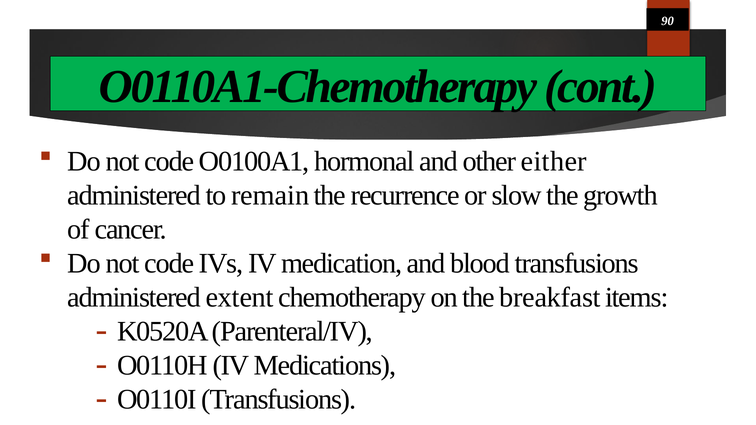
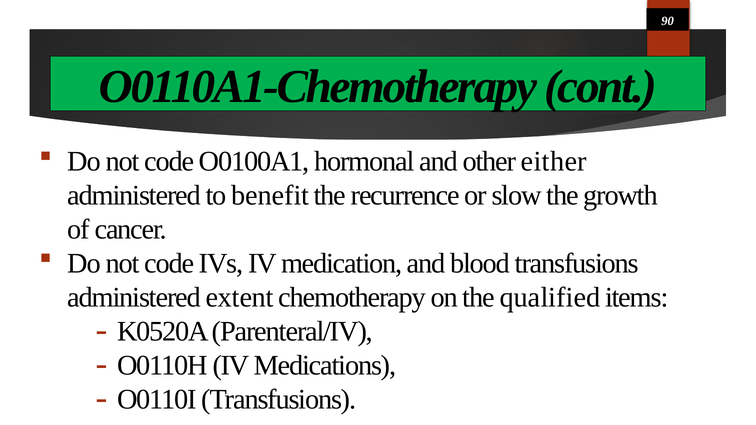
remain: remain -> benefit (270, 196)
breakfast: breakfast -> qualified (550, 298)
